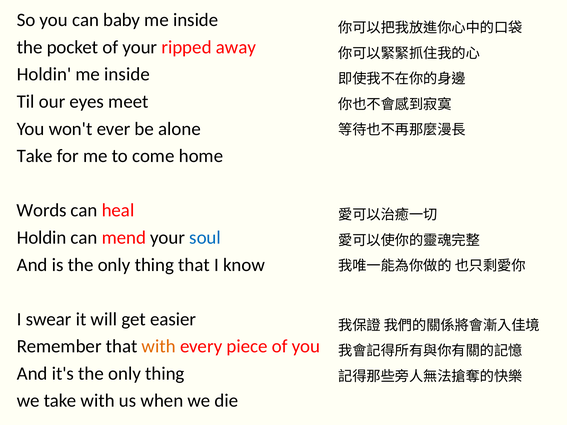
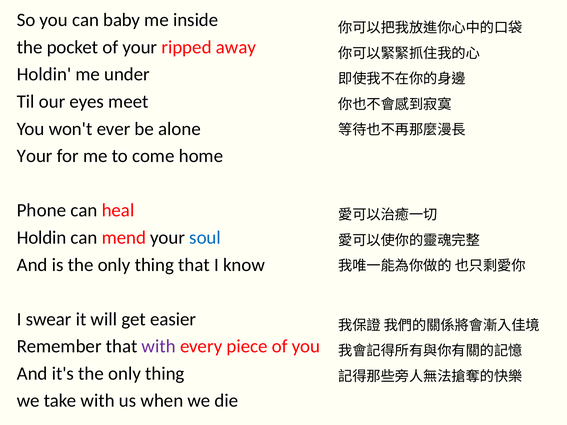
Holdin me inside: inside -> under (127, 74)
Take: Take -> Your (35, 156)
Words: Words -> Phone (41, 211)
with colour: orange -> purple (159, 347)
